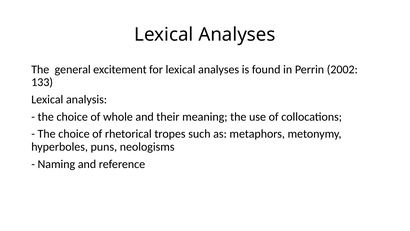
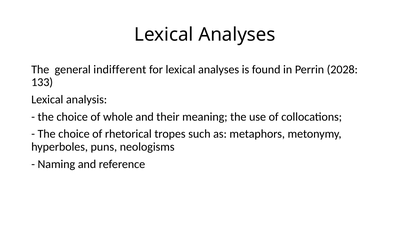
excitement: excitement -> indifferent (120, 69)
2002: 2002 -> 2028 (342, 69)
